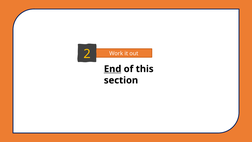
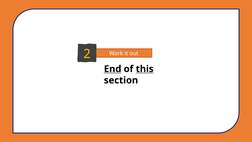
this underline: none -> present (145, 69)
